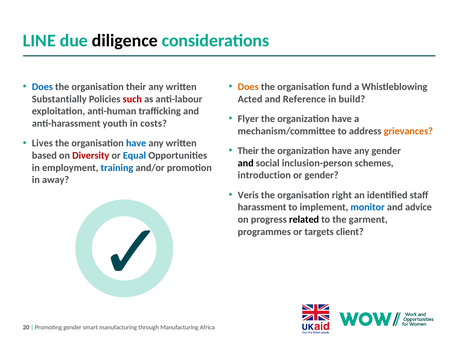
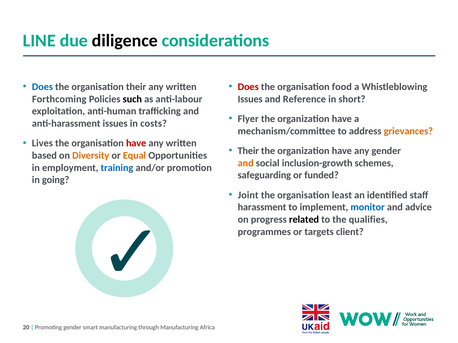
Does colour: orange -> red (248, 87)
fund: fund -> food (342, 87)
Substantially: Substantially -> Forthcoming (59, 99)
such colour: red -> black (132, 99)
Acted: Acted -> Issues (250, 99)
build: build -> short (352, 99)
anti-harassment youth: youth -> issues (115, 124)
have colour: blue -> red (136, 143)
Diversity colour: red -> orange (91, 156)
Equal colour: blue -> orange (134, 156)
and colour: black -> orange (246, 163)
inclusion-person: inclusion-person -> inclusion-growth (317, 163)
introduction: introduction -> safeguarding (264, 176)
or gender: gender -> funded (322, 176)
away: away -> going (56, 180)
Veris: Veris -> Joint (248, 195)
right: right -> least (342, 195)
garment: garment -> qualifies (368, 220)
